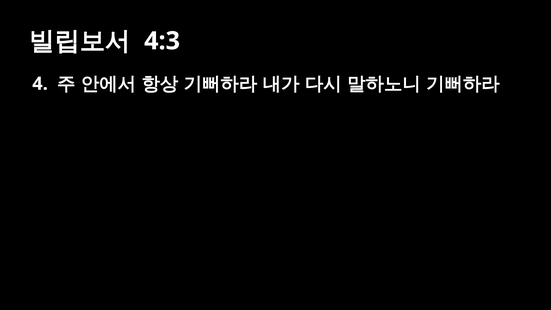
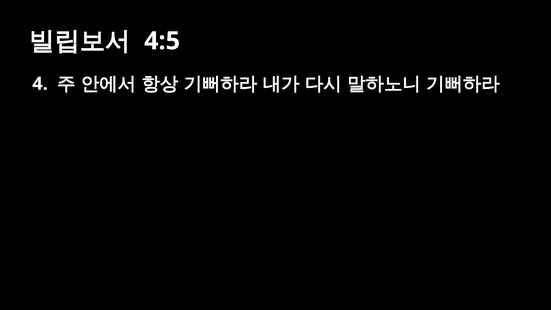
4:3: 4:3 -> 4:5 (162, 41)
